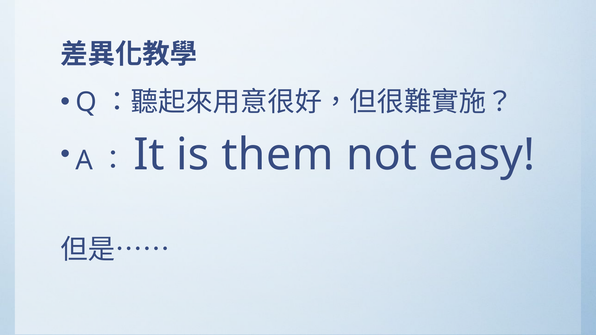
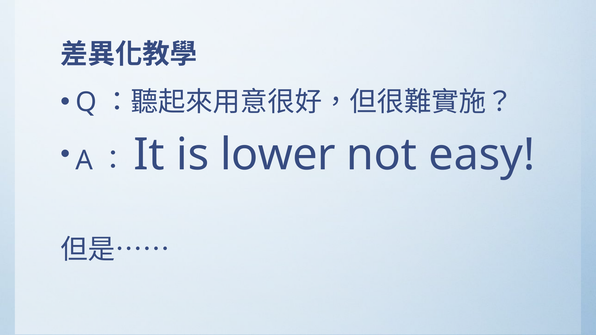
them: them -> lower (278, 155)
